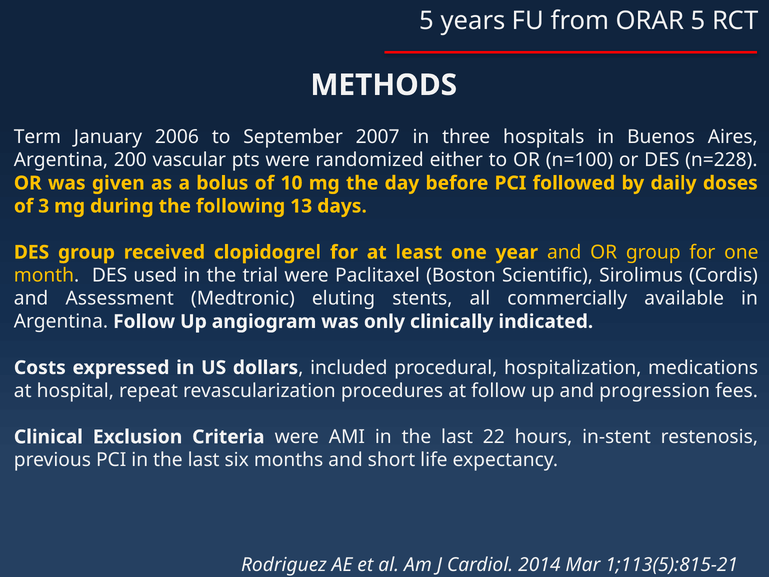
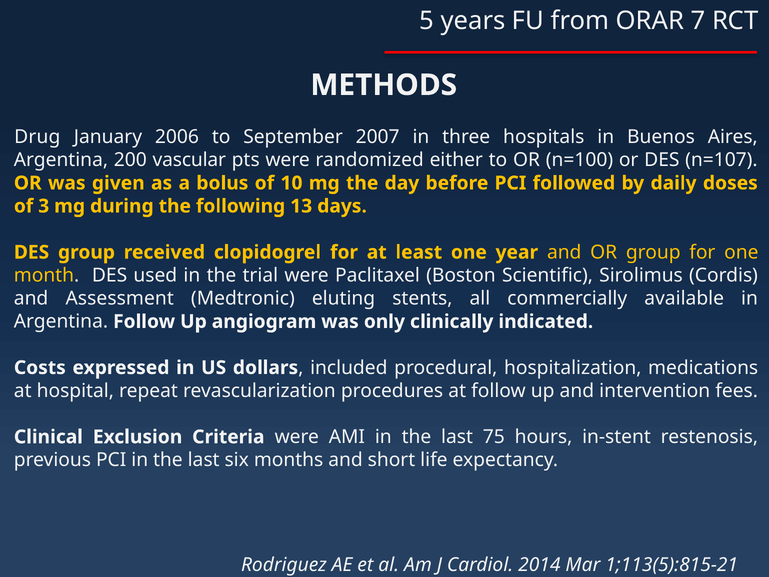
ORAR 5: 5 -> 7 (698, 21)
Term: Term -> Drug (37, 137)
n=228: n=228 -> n=107 (721, 160)
progression: progression -> intervention (655, 391)
22: 22 -> 75 (494, 437)
